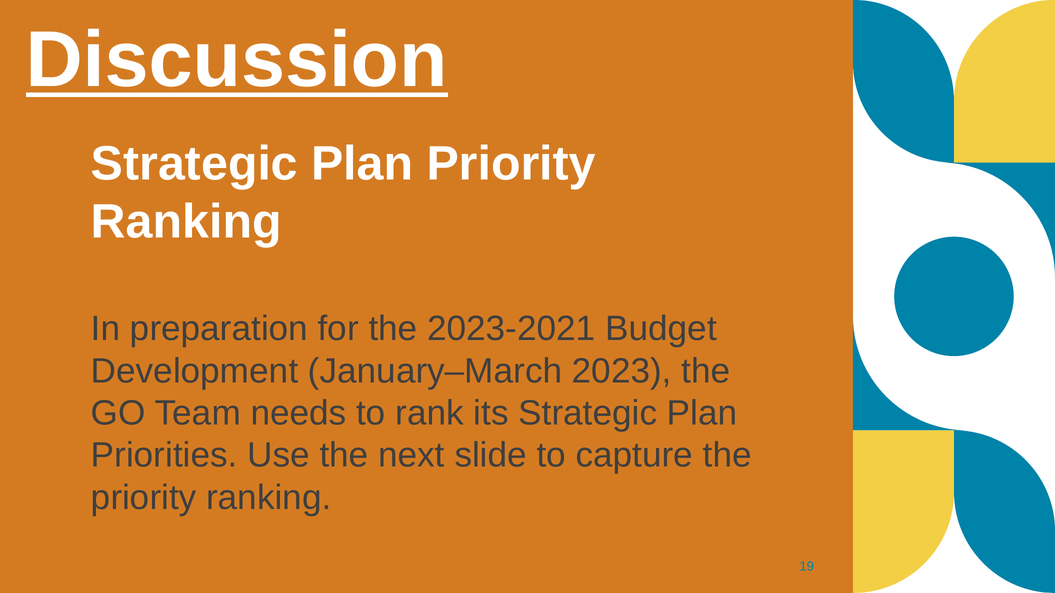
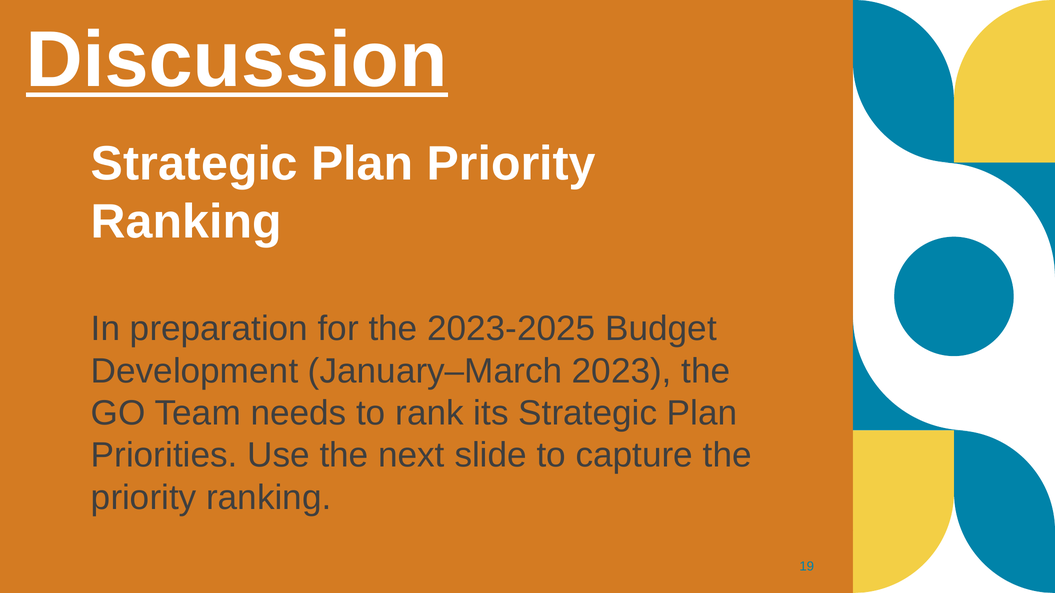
2023-2021: 2023-2021 -> 2023-2025 (511, 329)
